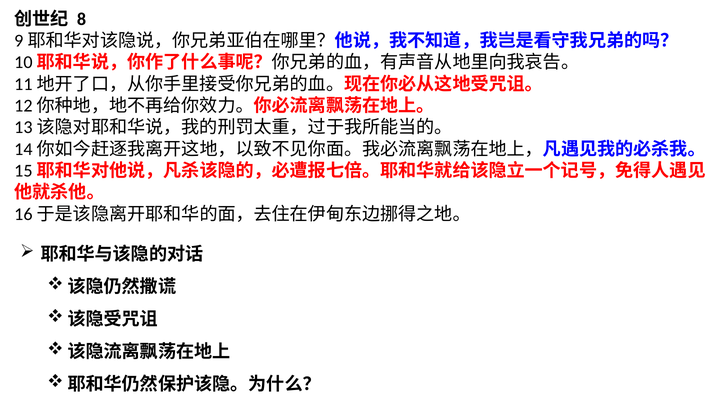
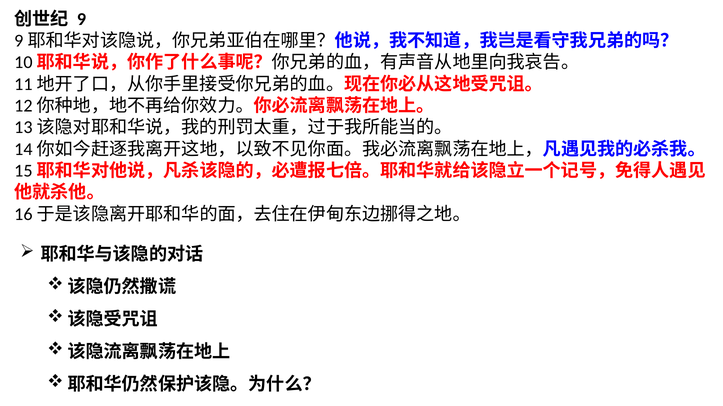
8: 8 -> 9 (81, 19)
